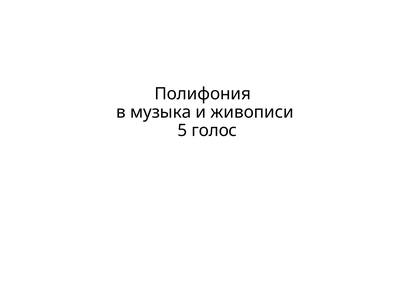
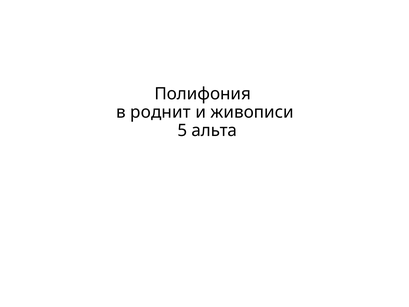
музыка: музыка -> роднит (161, 112)
голос: голос -> альта (214, 131)
